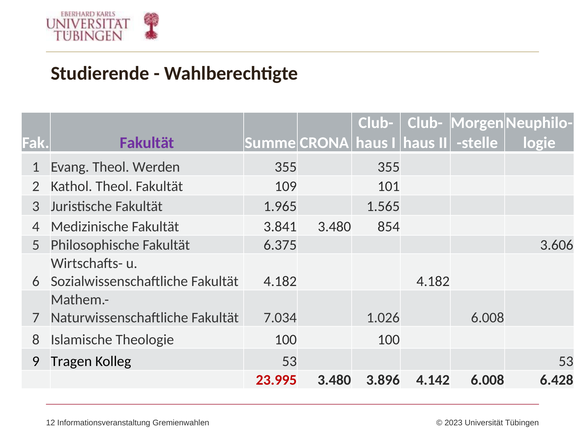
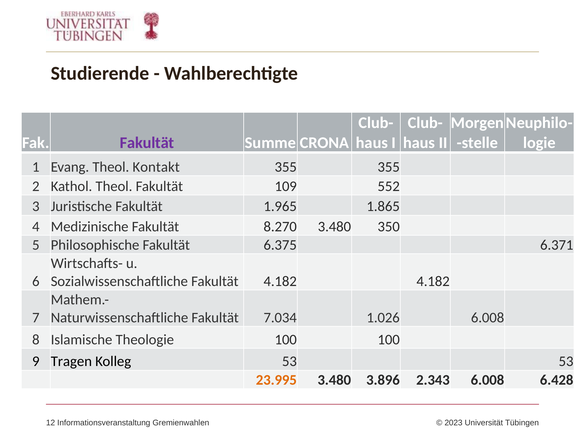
Werden: Werden -> Kontakt (156, 167)
101: 101 -> 552 (389, 186)
1.565: 1.565 -> 1.865 (383, 206)
3.841: 3.841 -> 8.270 (280, 226)
854: 854 -> 350 (389, 226)
3.606: 3.606 -> 6.371 (557, 245)
23.995 colour: red -> orange (276, 380)
4.142: 4.142 -> 2.343 (433, 380)
